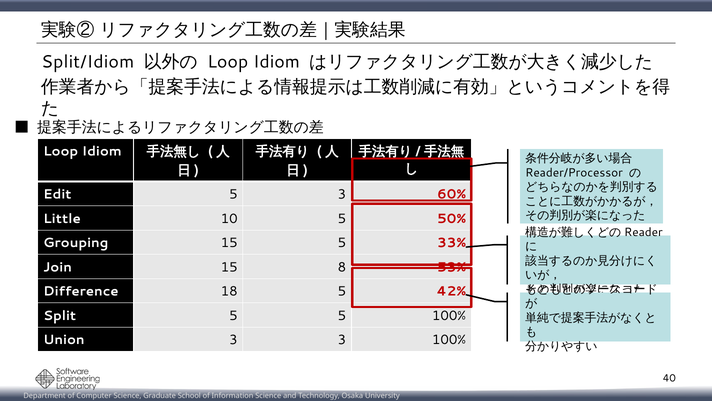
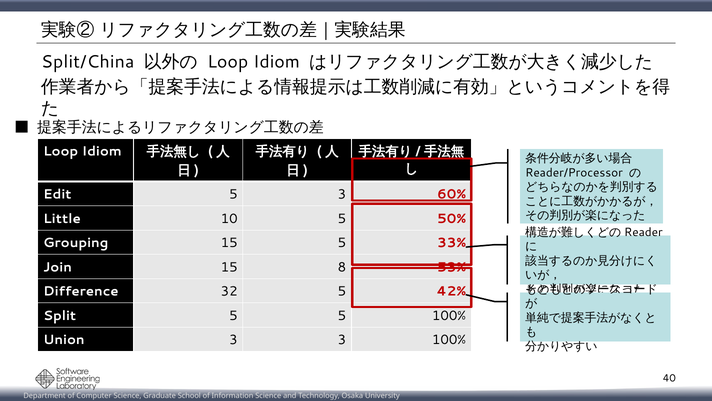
Split/Idiom: Split/Idiom -> Split/China (88, 62)
18: 18 -> 32 (229, 291)
